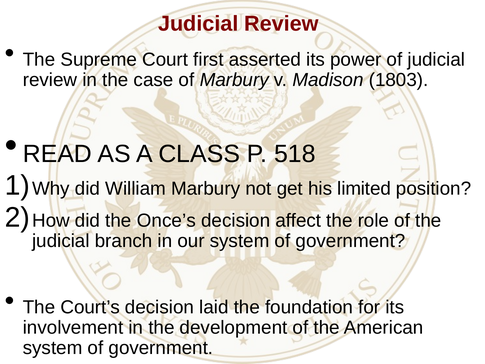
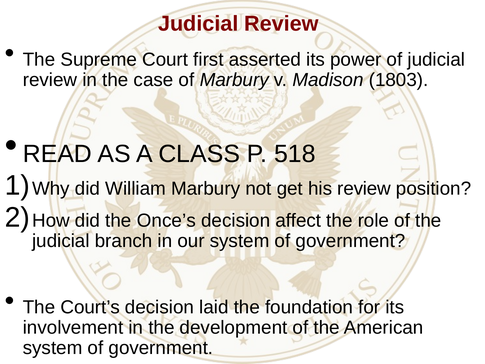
his limited: limited -> review (364, 188)
